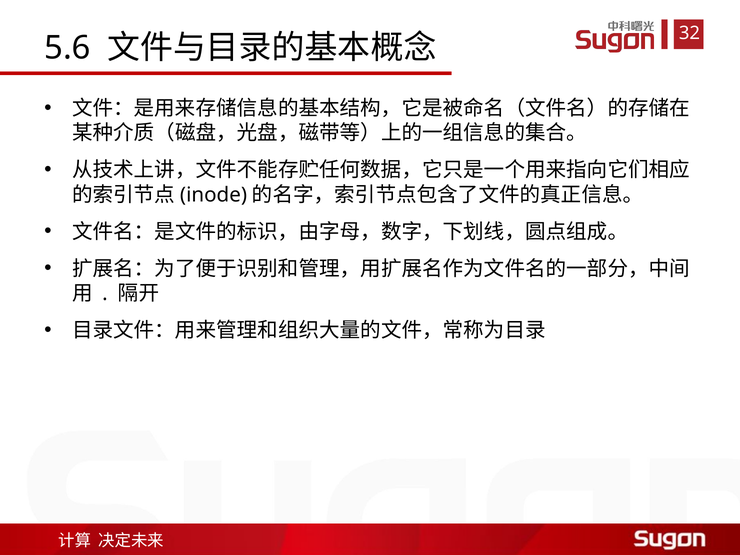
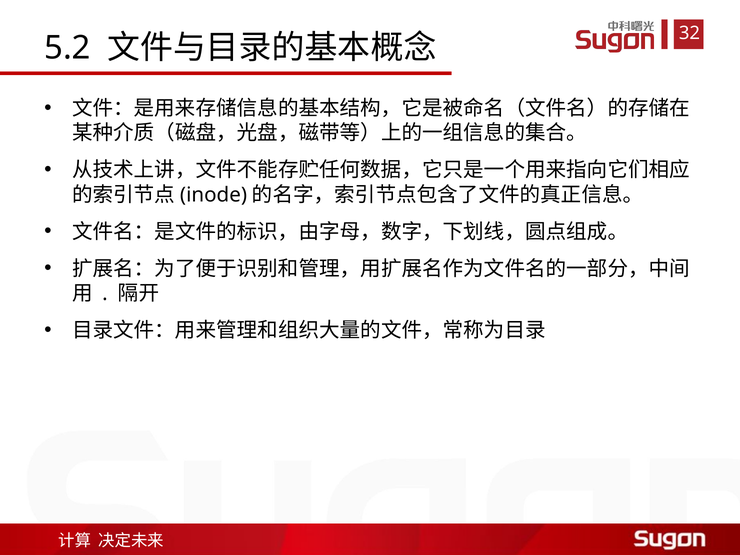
5.6: 5.6 -> 5.2 (67, 48)
